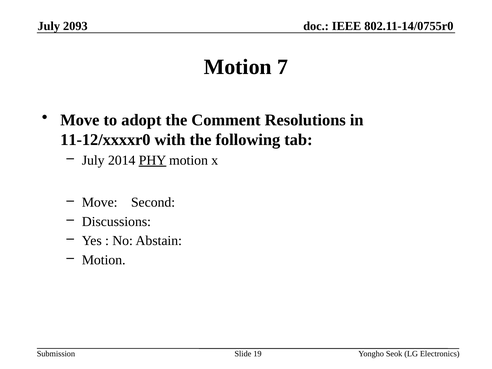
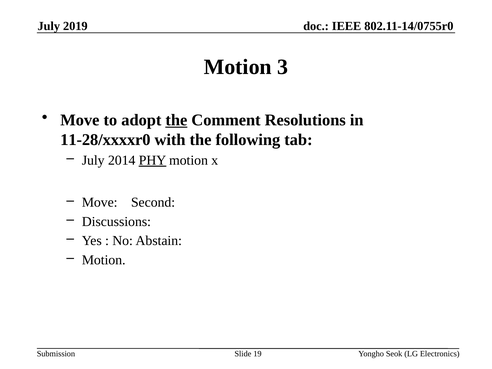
2093: 2093 -> 2019 (75, 26)
7: 7 -> 3 (283, 67)
the underline: none -> present (176, 120)
11-12/xxxxr0: 11-12/xxxxr0 -> 11-28/xxxxr0 (105, 140)
